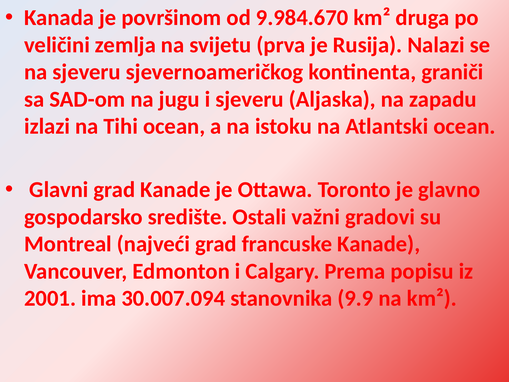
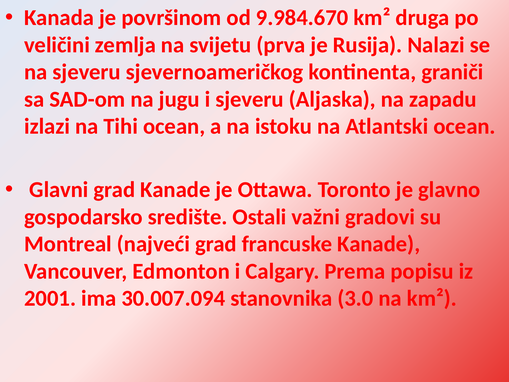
9.9: 9.9 -> 3.0 (355, 298)
